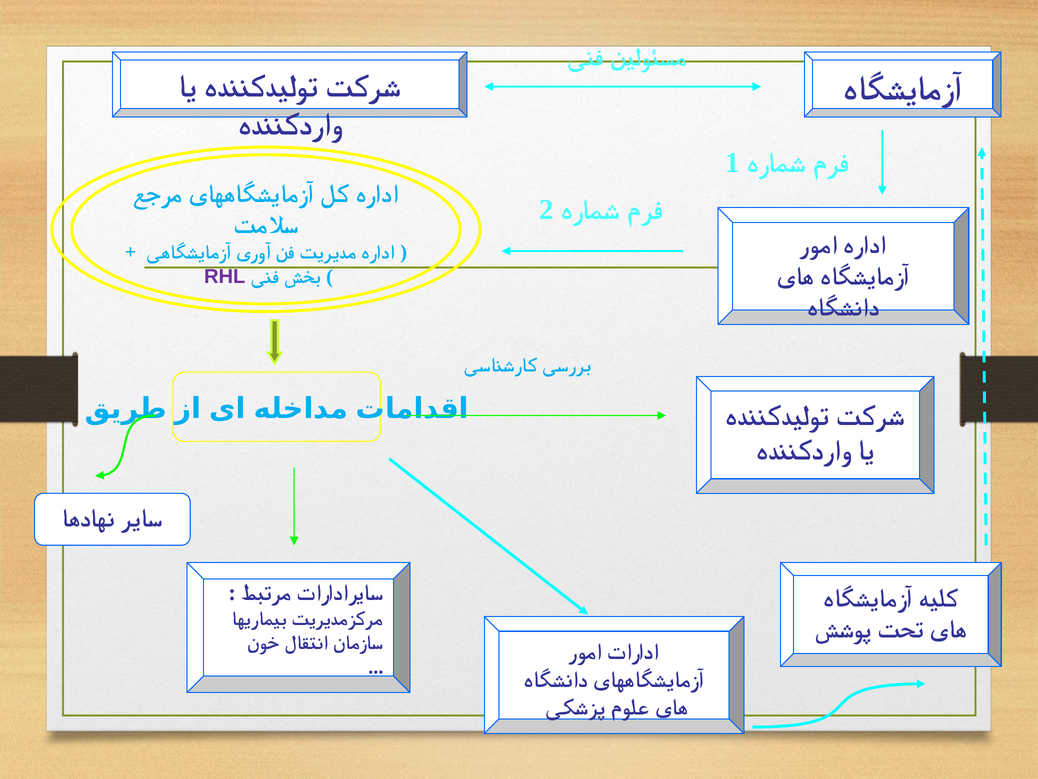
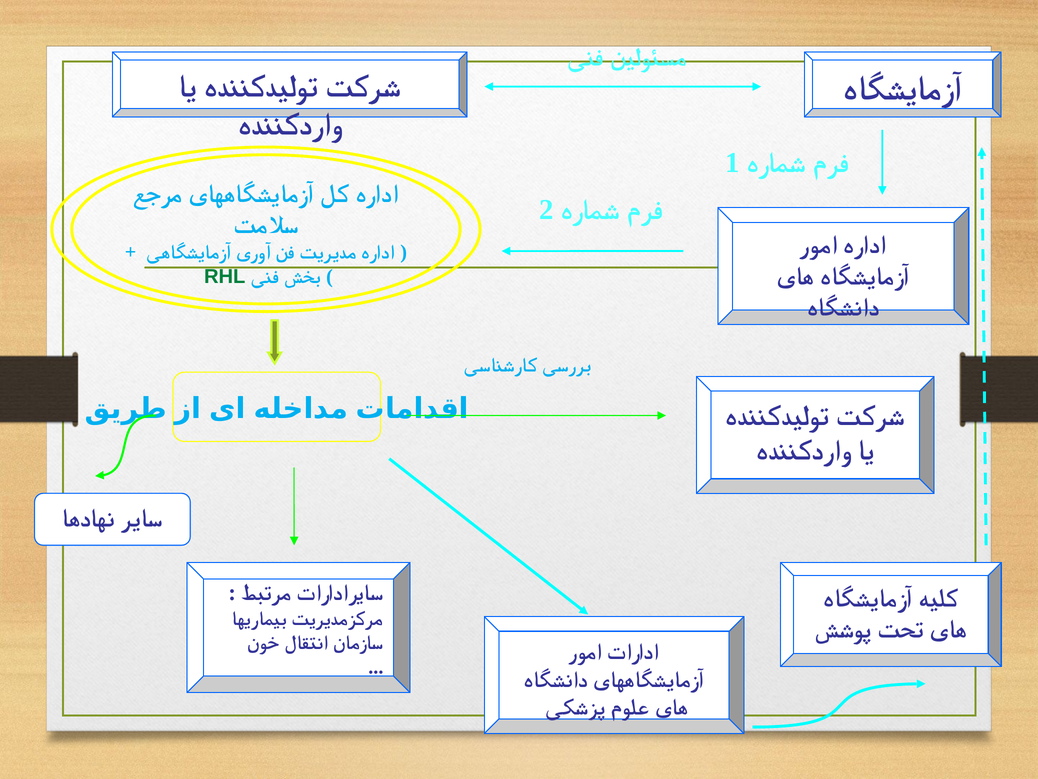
RHL colour: purple -> green (225, 276)
